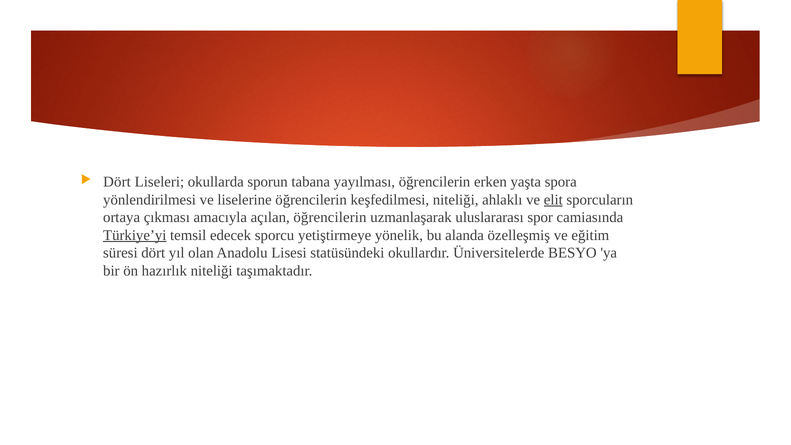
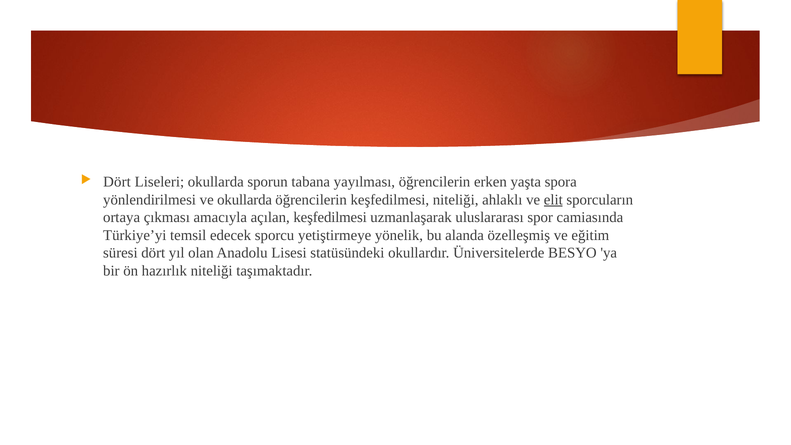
ve liselerine: liselerine -> okullarda (245, 200)
açılan öğrencilerin: öğrencilerin -> keşfedilmesi (330, 217)
Türkiye’yi underline: present -> none (135, 235)
